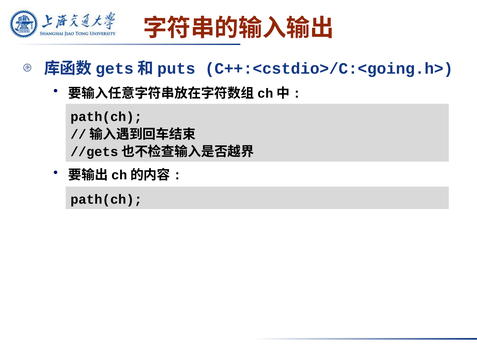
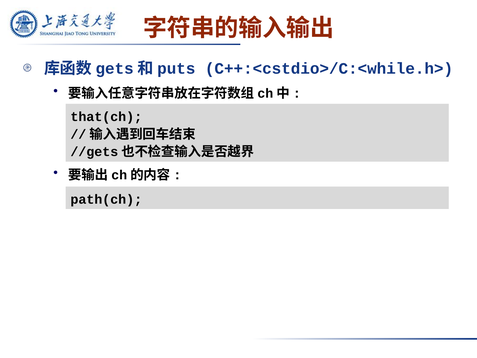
C++:<cstdio>/C:<going.h>: C++:<cstdio>/C:<going.h> -> C++:<cstdio>/C:<while.h> (329, 69)
path(ch: path(ch -> that(ch (106, 117)
